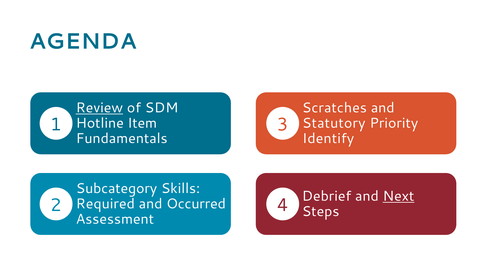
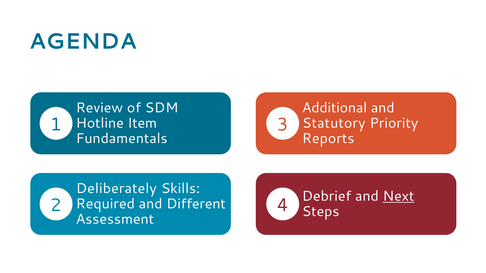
Scratches: Scratches -> Additional (335, 108)
Review underline: present -> none (99, 108)
Identify: Identify -> Reports (328, 139)
Subcategory: Subcategory -> Deliberately (116, 189)
Occurred: Occurred -> Different (196, 204)
